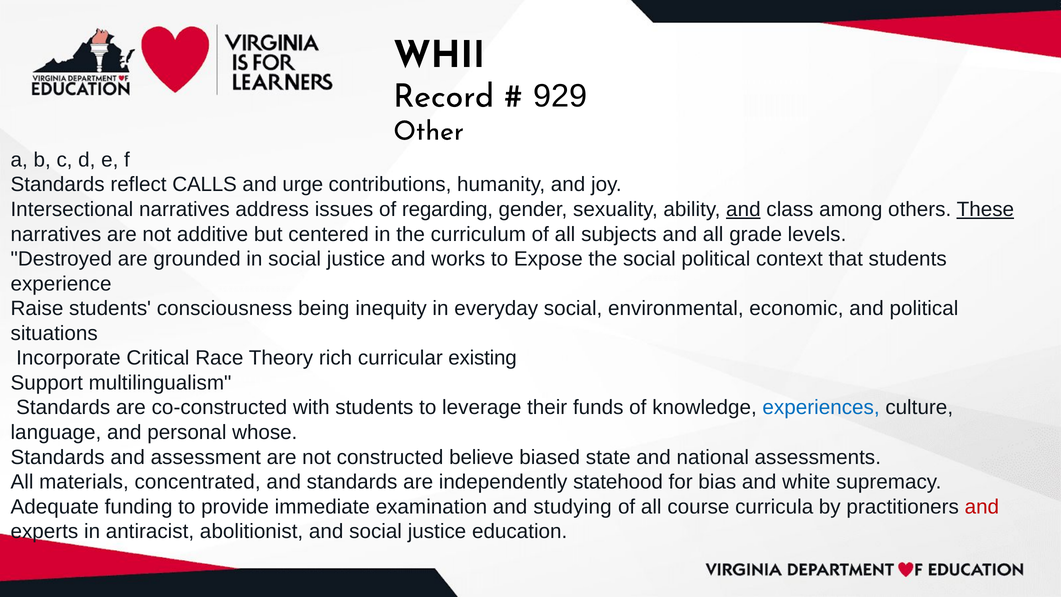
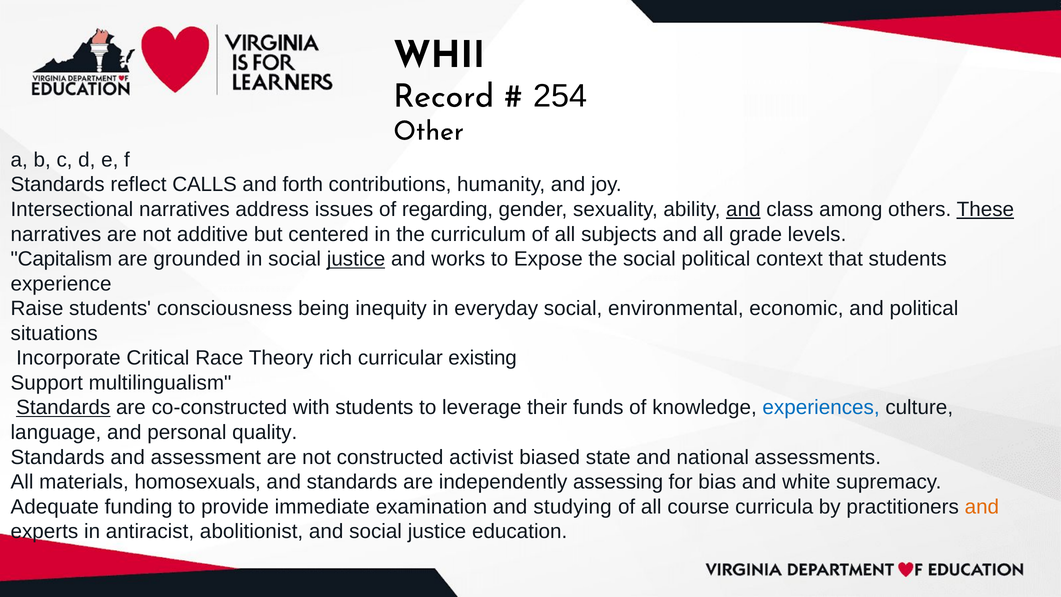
929: 929 -> 254 (560, 96)
urge: urge -> forth (303, 185)
Destroyed: Destroyed -> Capitalism (61, 259)
justice underline: none -> present (356, 259)
Standards underline: none -> present (63, 408)
whose: whose -> quality (265, 432)
believe: believe -> activist (481, 457)
concentrated: concentrated -> homosexuals (198, 482)
statehood: statehood -> assessing (618, 482)
and colour: red -> orange (982, 507)
